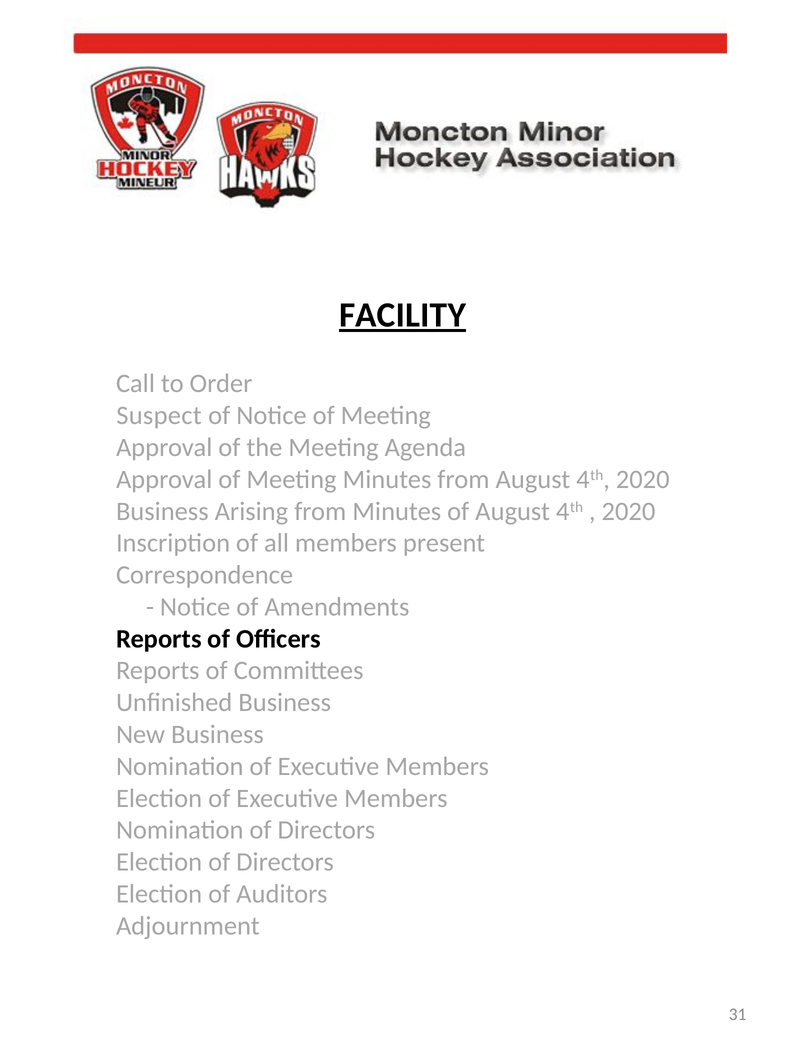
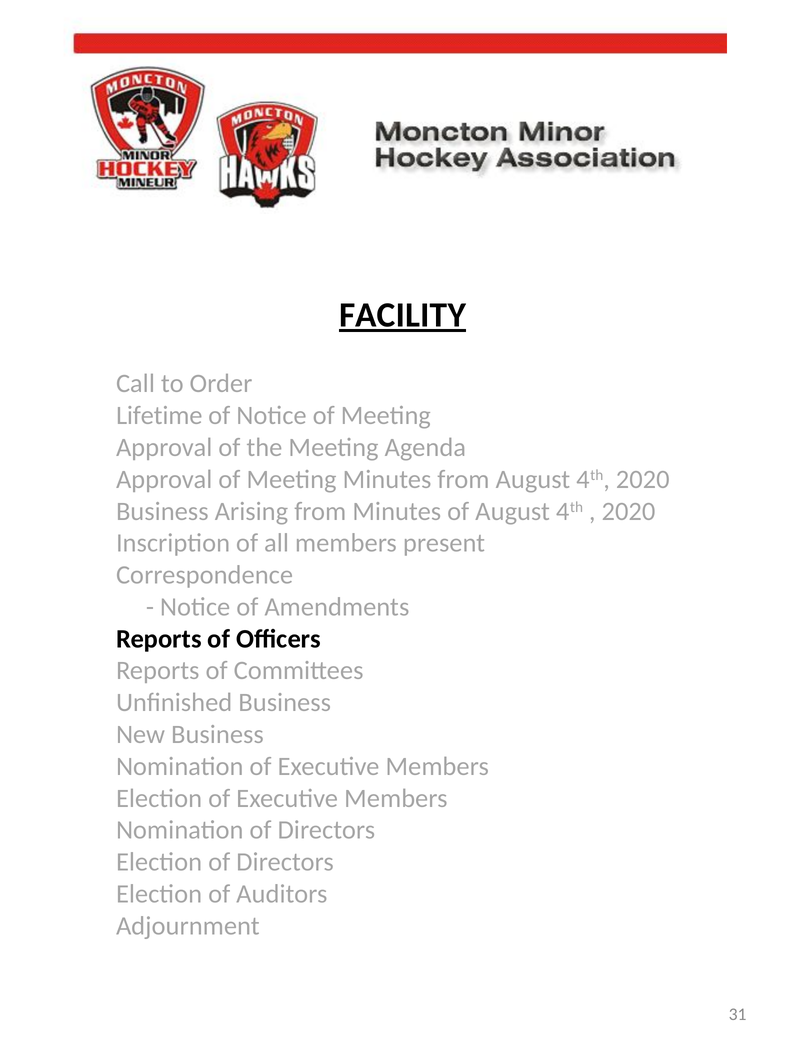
Suspect: Suspect -> Lifetime (159, 415)
